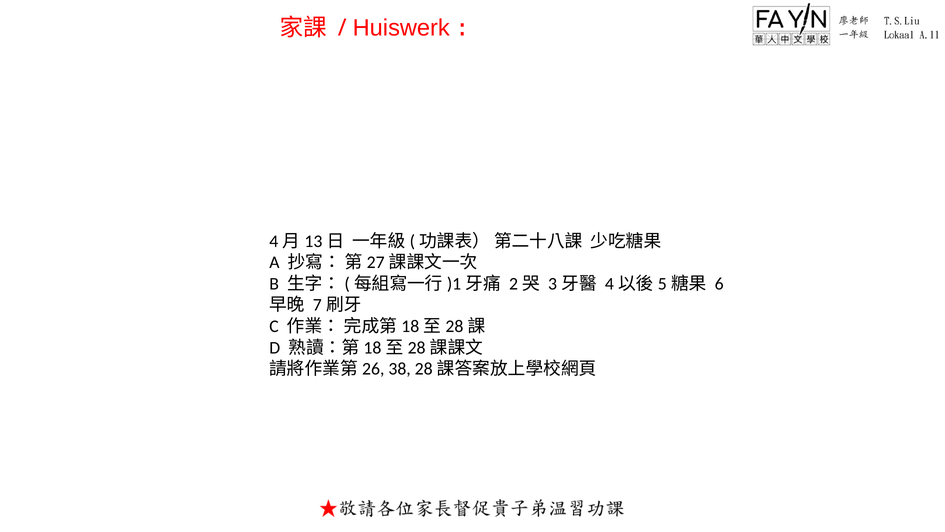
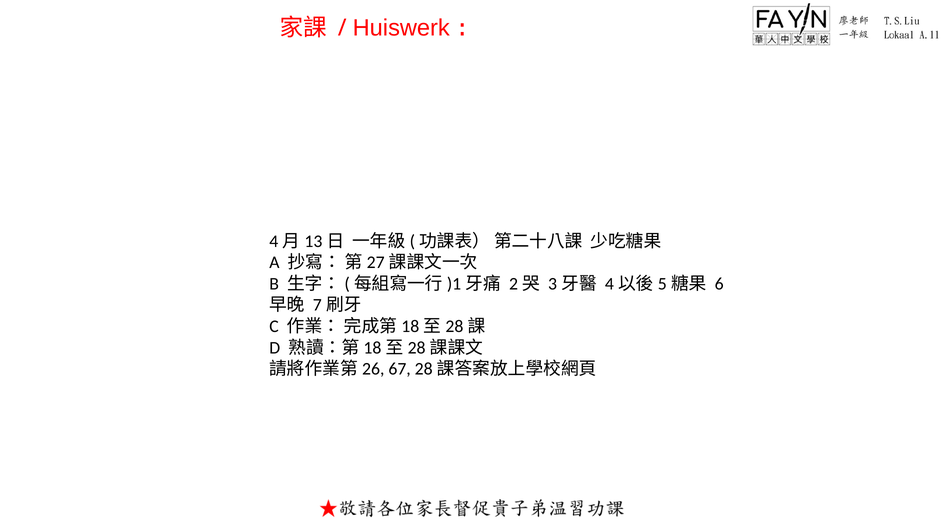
38: 38 -> 67 (400, 369)
